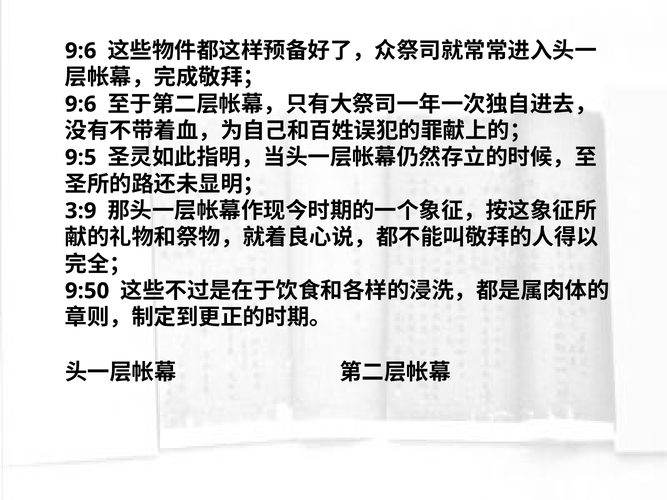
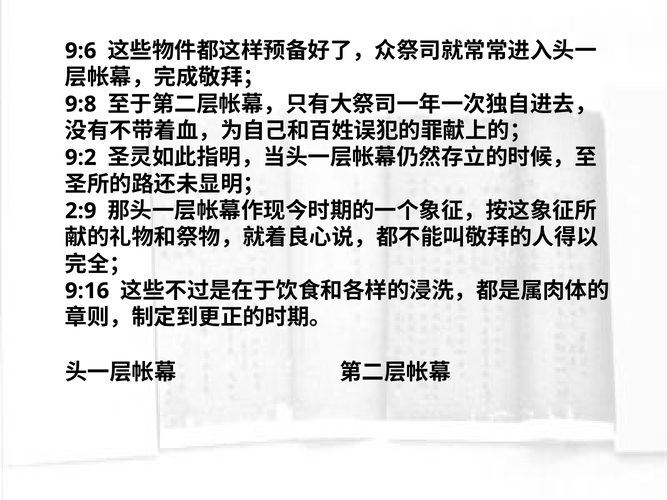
9:6: 9:6 -> 9:8 (81, 104)
9:5: 9:5 -> 9:2 (81, 158)
3:9: 3:9 -> 2:9 (81, 211)
9:50: 9:50 -> 9:16 (87, 291)
